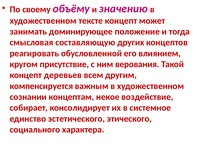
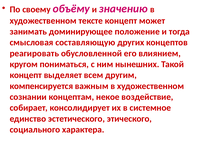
присутствие: присутствие -> пониматься (64, 64)
верования: верования -> нынешних (137, 64)
деревьев: деревьев -> выделяет (63, 75)
